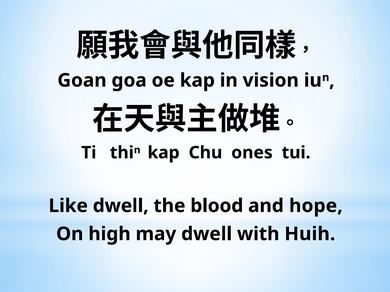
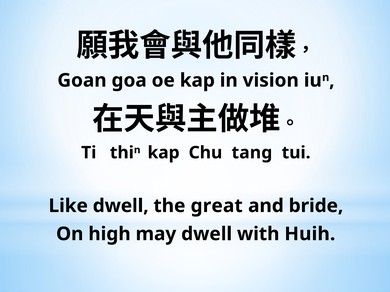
ones: ones -> tang (252, 153)
blood: blood -> great (217, 206)
hope: hope -> bride (316, 206)
